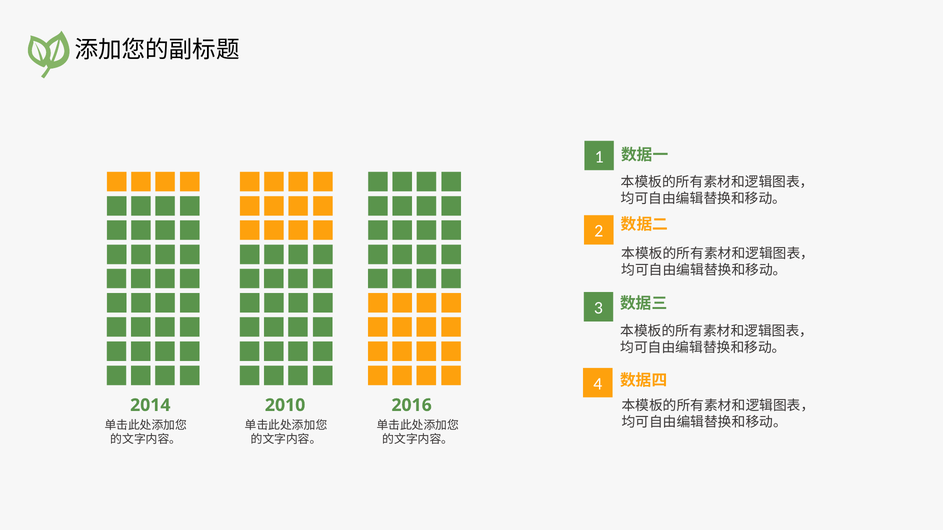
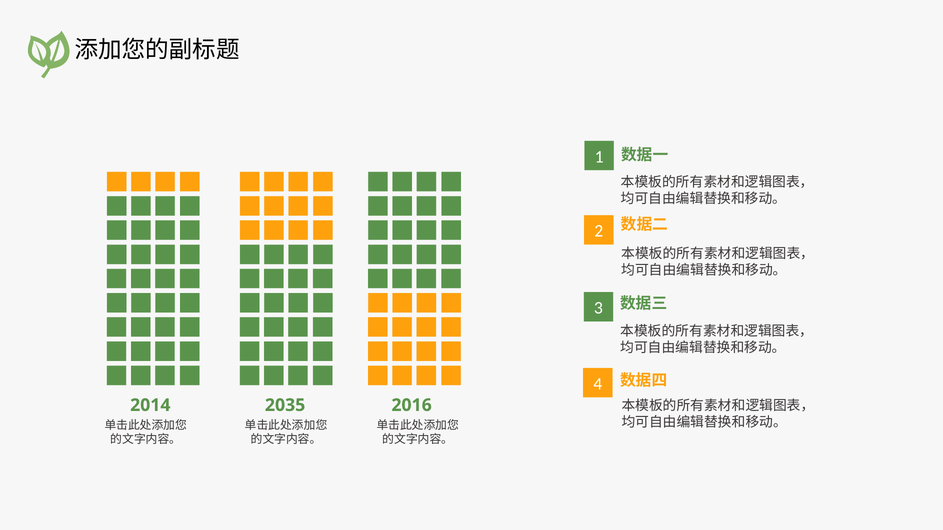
2010: 2010 -> 2035 (285, 405)
